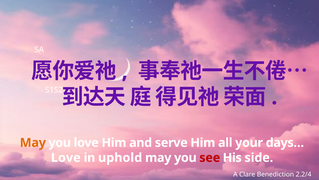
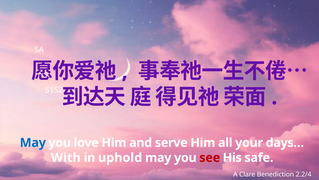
May colour: orange -> blue (33, 142)
Love: Love -> With (66, 157)
side: side -> safe (259, 157)
